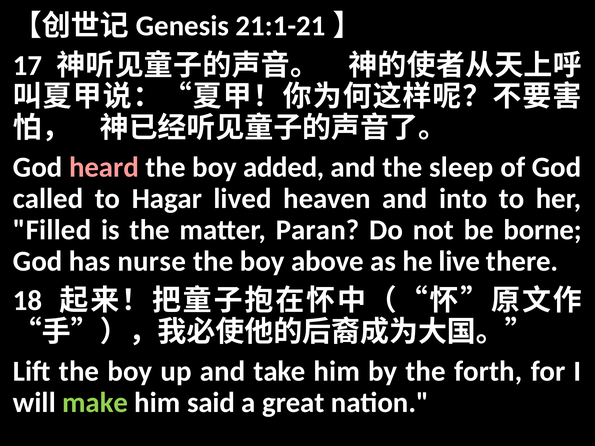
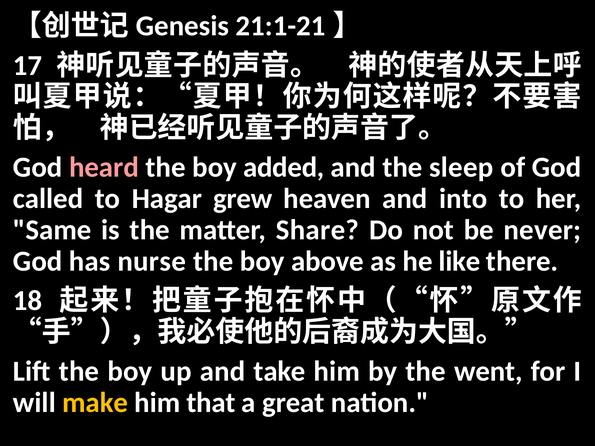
lived: lived -> grew (243, 199)
Filled: Filled -> Same (52, 230)
Paran: Paran -> Share (317, 230)
borne: borne -> never (542, 230)
live: live -> like (459, 261)
forth: forth -> went (488, 372)
make colour: light green -> yellow (95, 403)
said: said -> that (211, 403)
